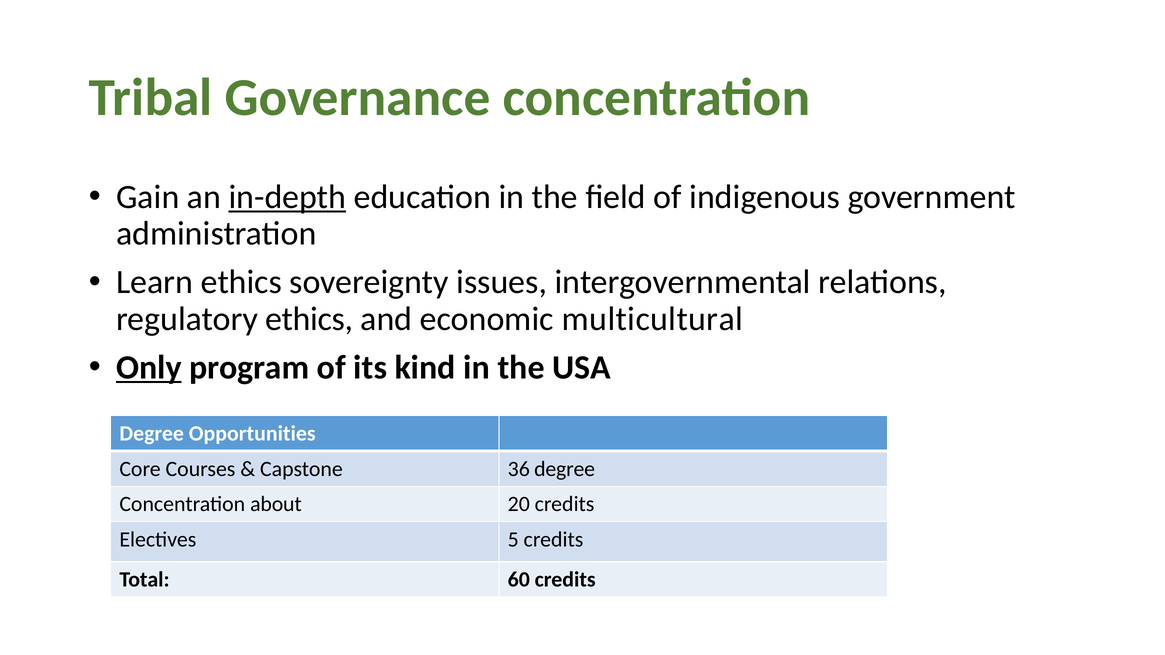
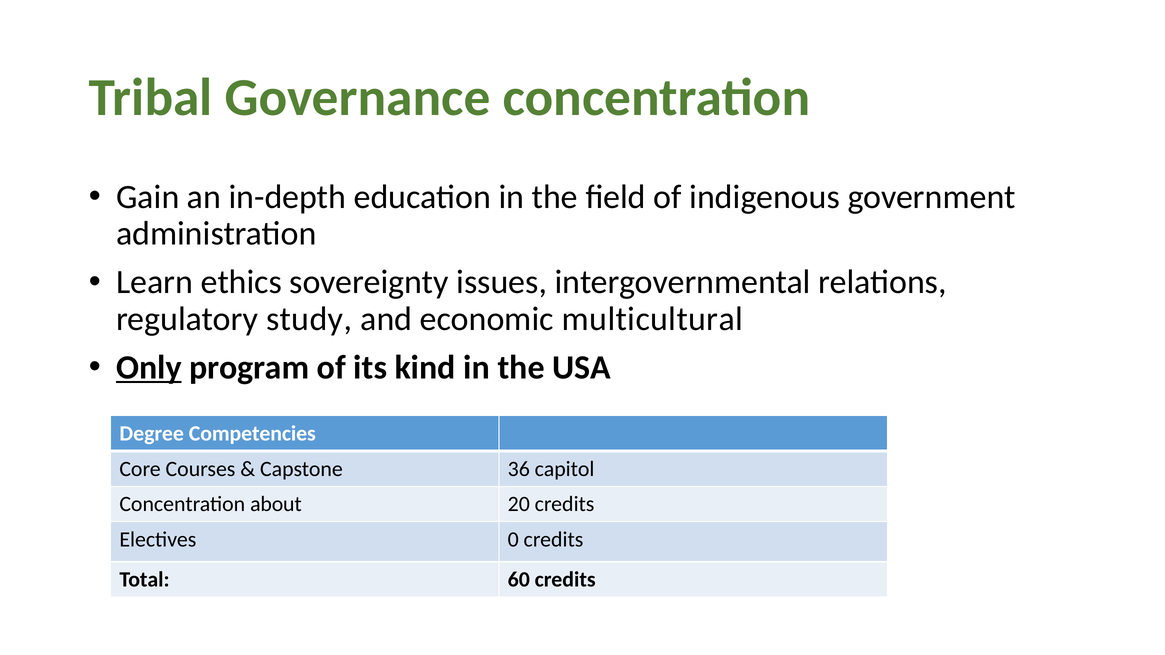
in-depth underline: present -> none (287, 197)
regulatory ethics: ethics -> study (309, 319)
Opportunities: Opportunities -> Competencies (252, 434)
36 degree: degree -> capitol (565, 469)
5: 5 -> 0 (513, 540)
